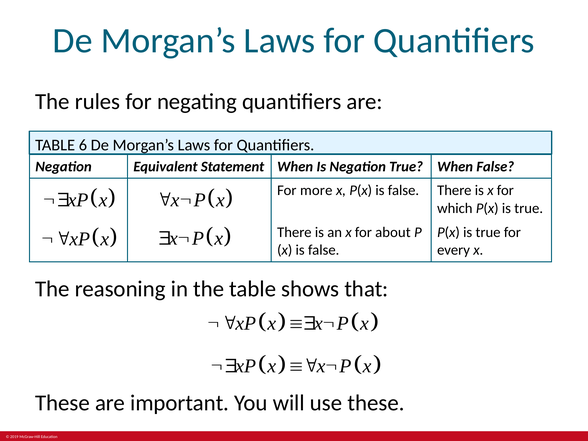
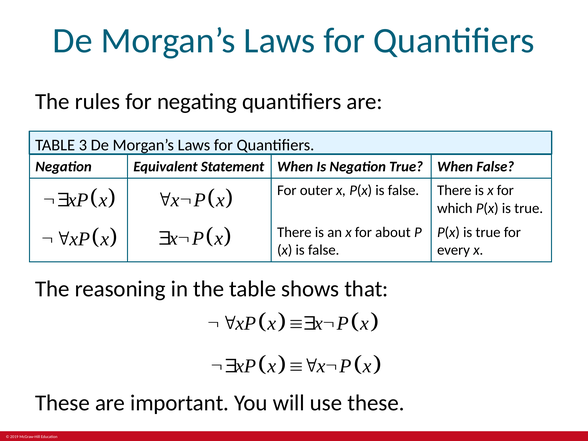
6: 6 -> 3 (83, 145)
more: more -> outer (316, 190)
